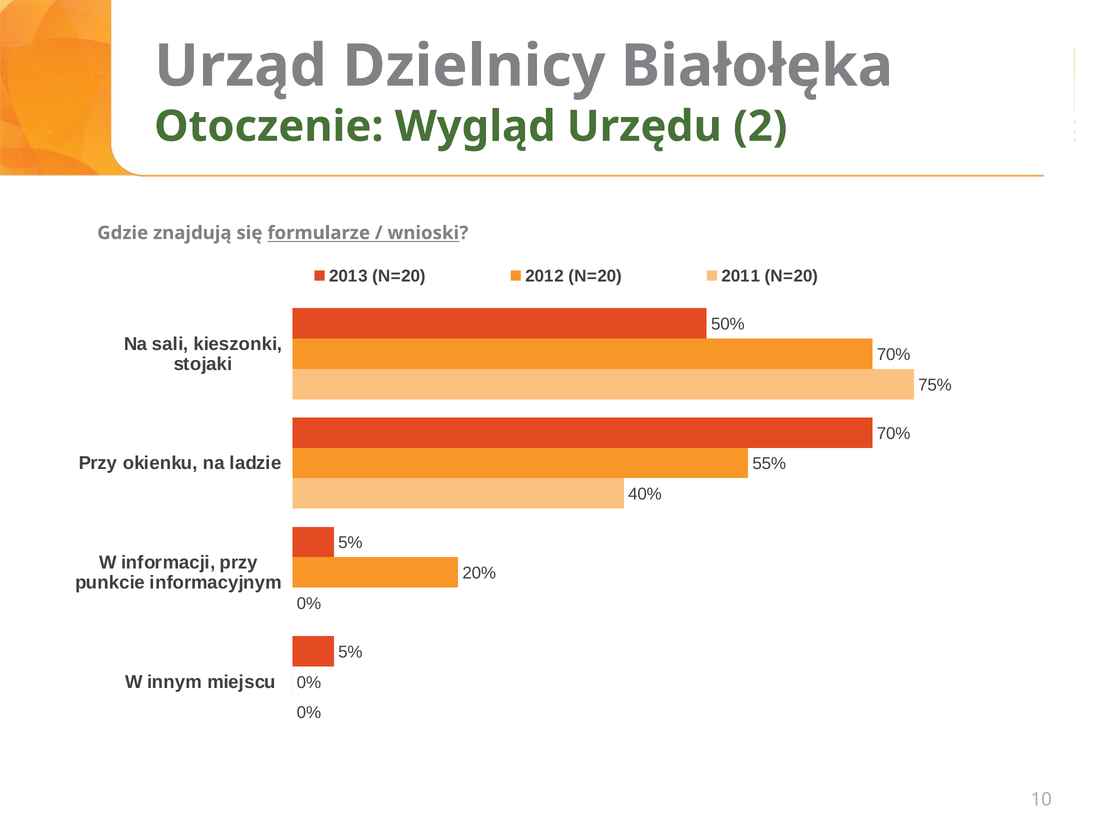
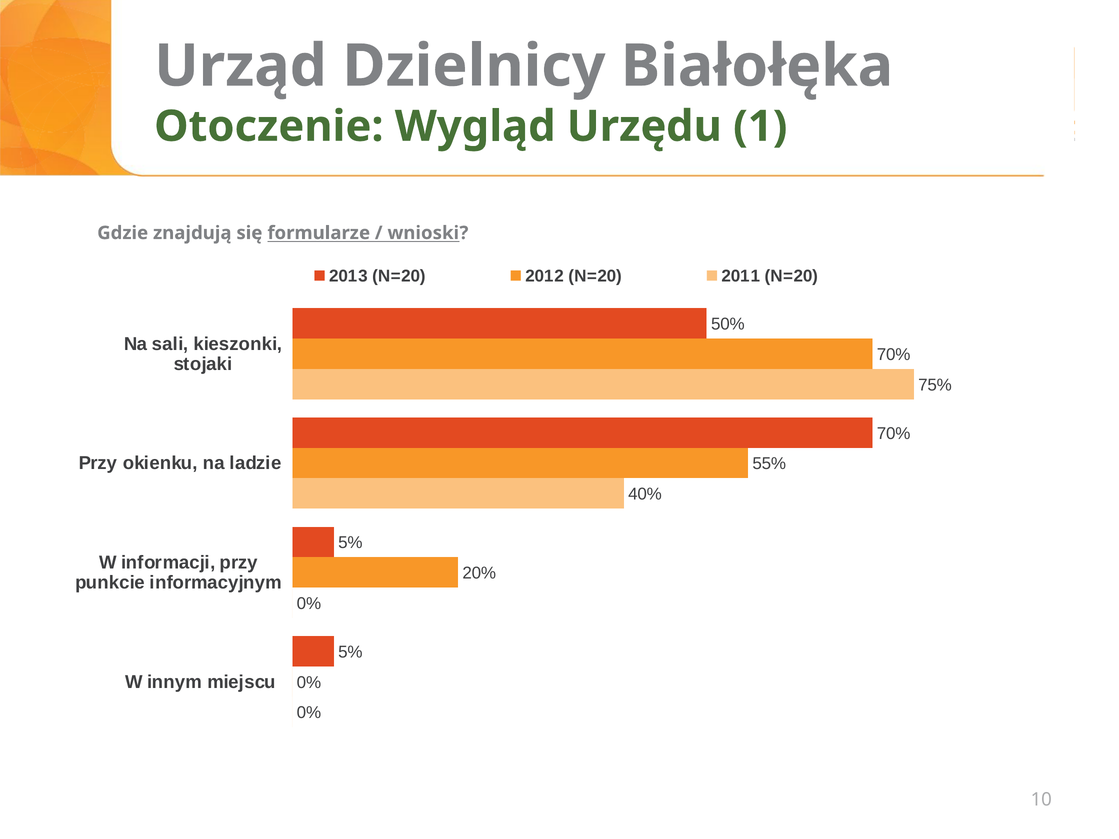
2: 2 -> 1 (760, 127)
